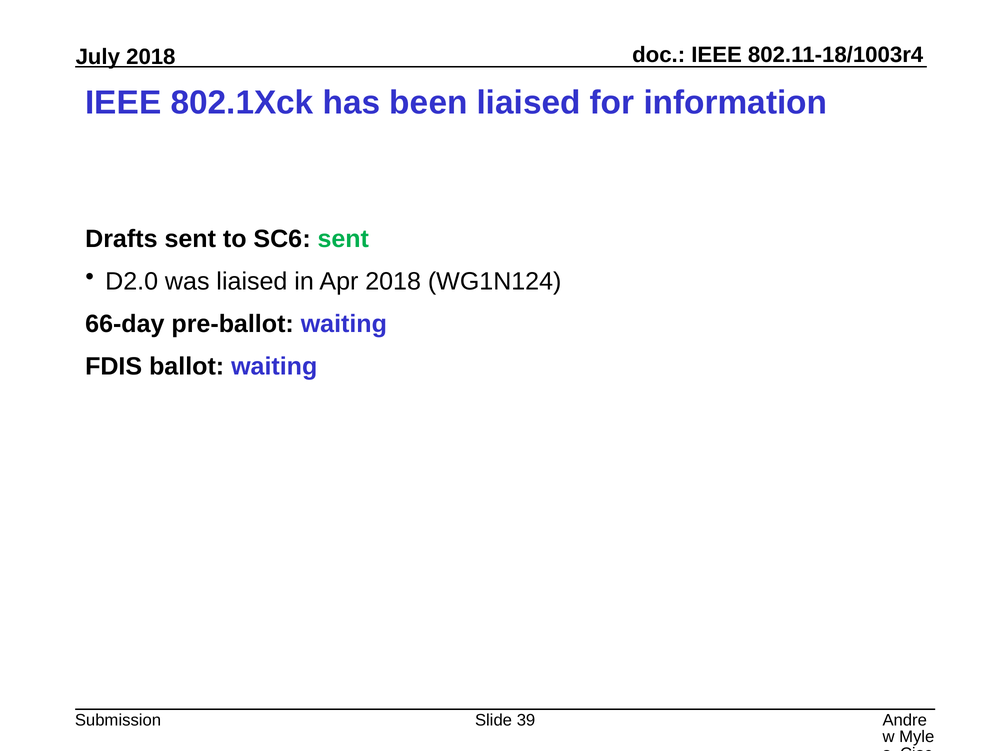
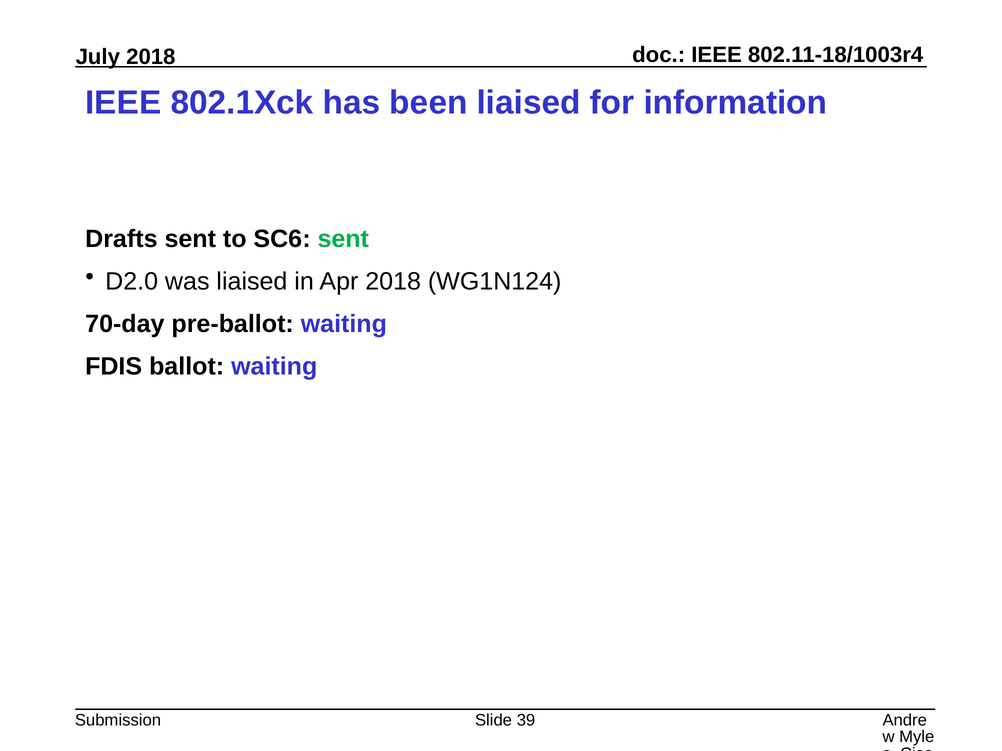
66-day: 66-day -> 70-day (125, 324)
